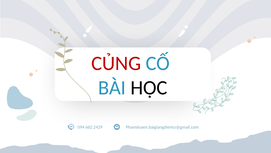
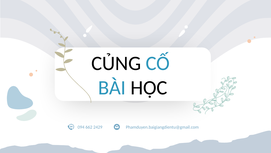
CỦNG colour: red -> black (116, 63)
